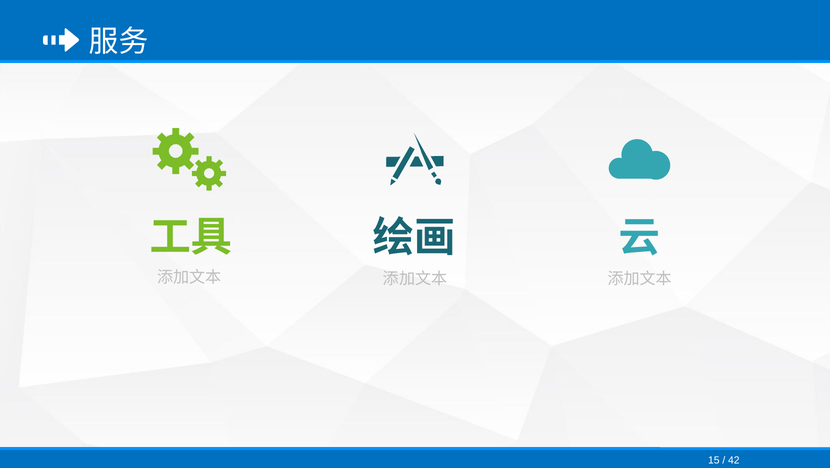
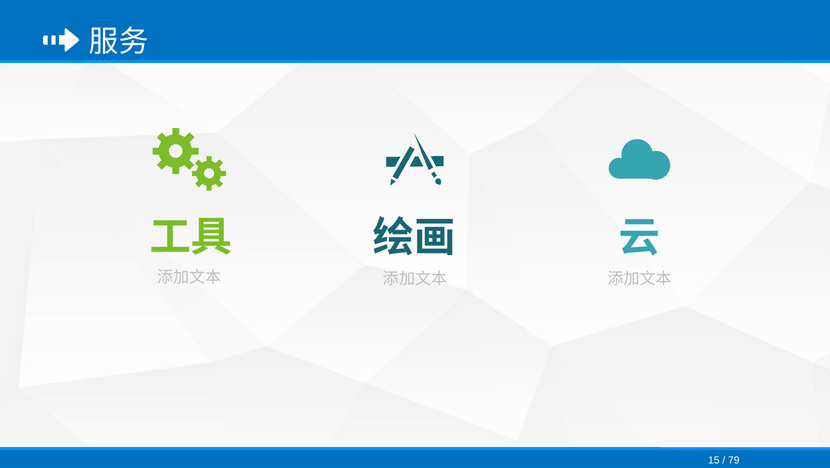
42: 42 -> 79 (734, 461)
